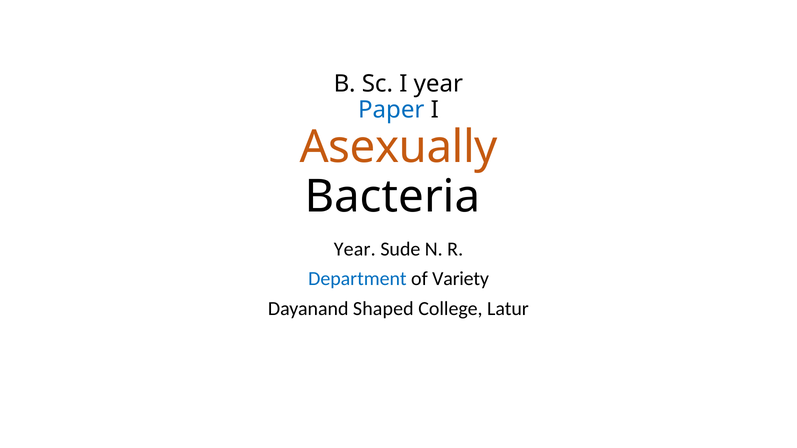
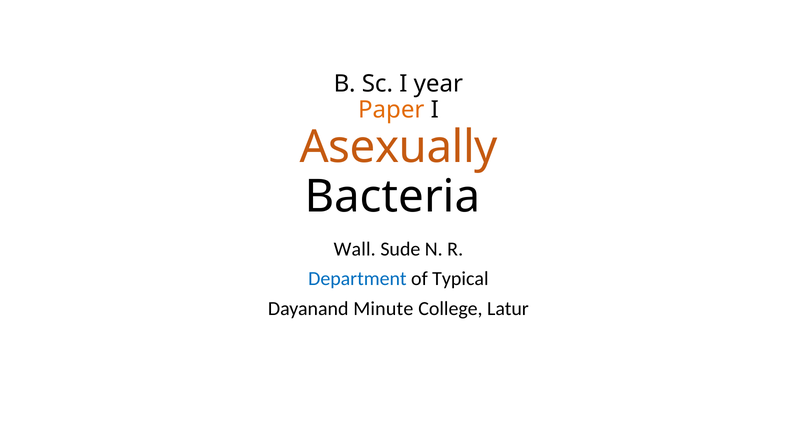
Paper colour: blue -> orange (391, 110)
Year: Year -> Wall (355, 249)
Variety: Variety -> Typical (460, 279)
Shaped: Shaped -> Minute (383, 309)
